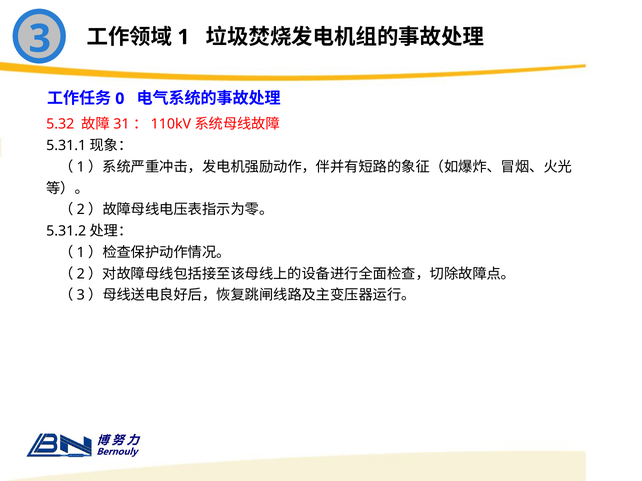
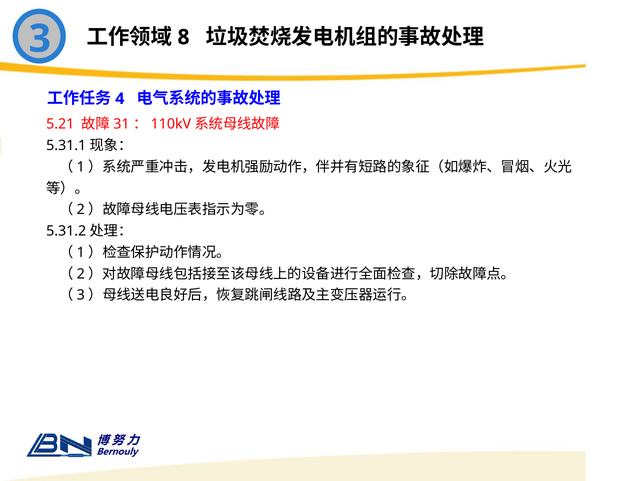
1: 1 -> 8 (184, 37)
0: 0 -> 4 (120, 99)
5.32: 5.32 -> 5.21 (60, 124)
